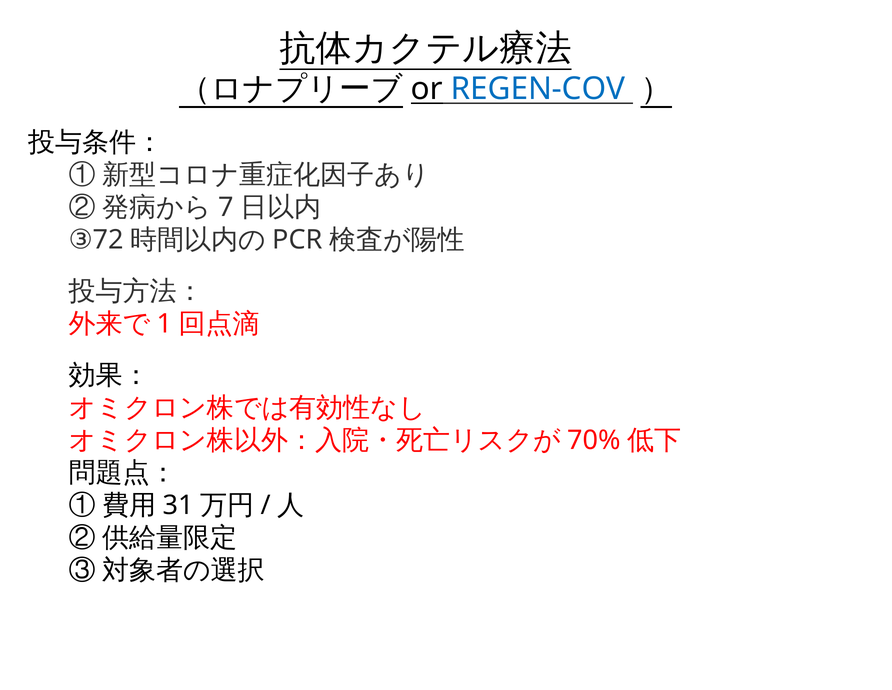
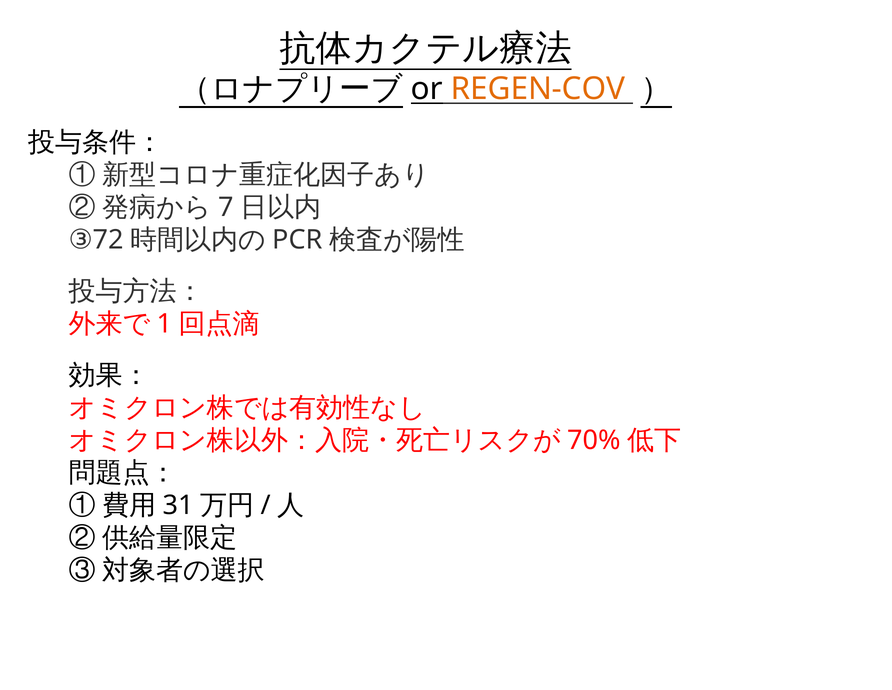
REGEN-COV colour: blue -> orange (538, 89)
